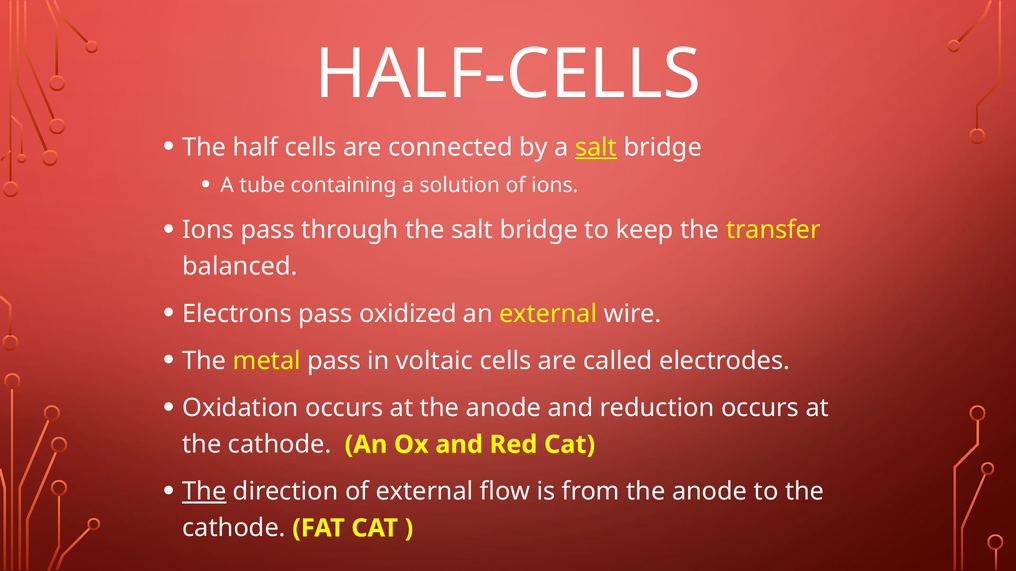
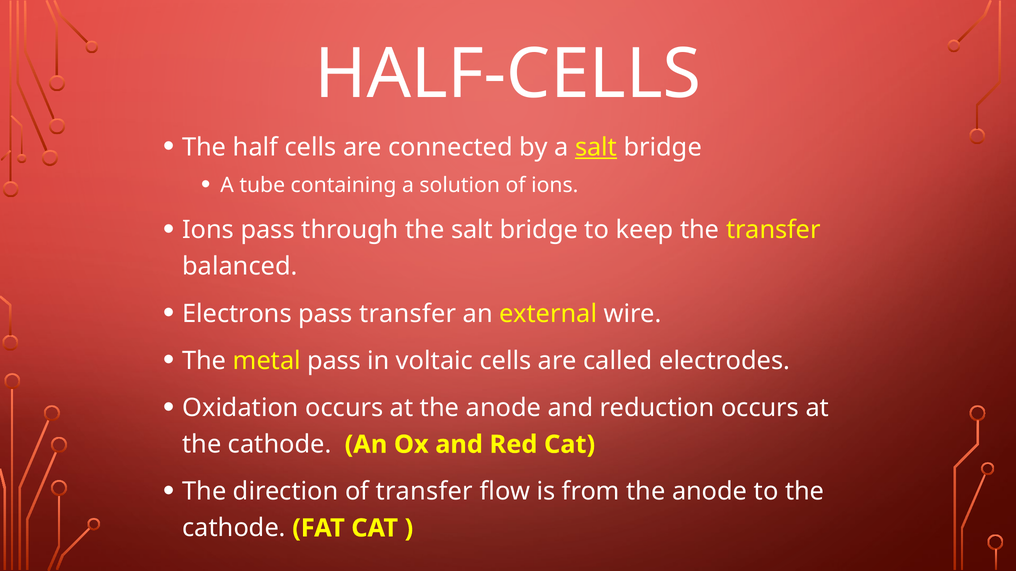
pass oxidized: oxidized -> transfer (408, 314)
The underline: present -> none (204, 492)
of external: external -> transfer (424, 492)
